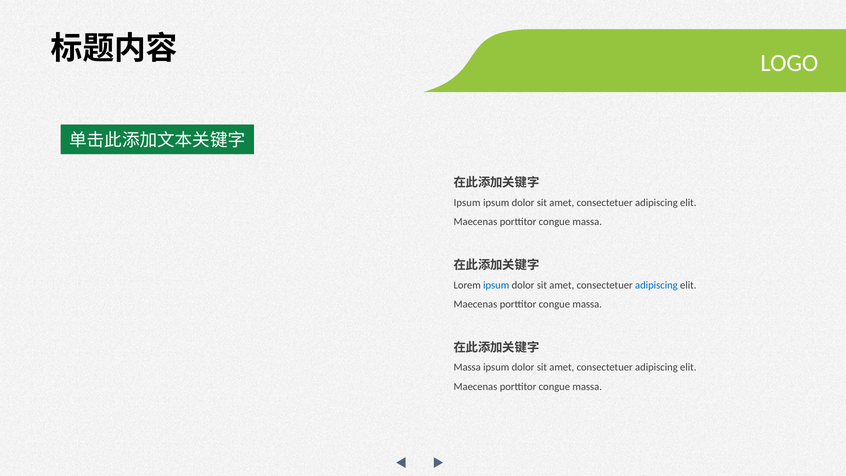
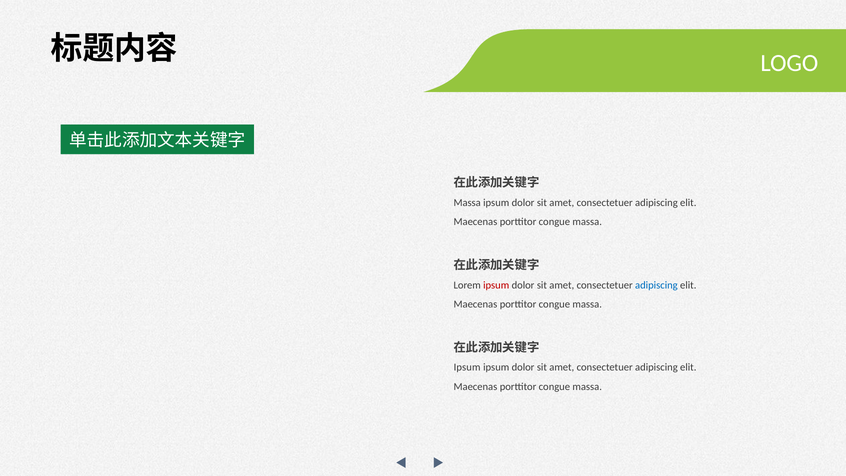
Ipsum: Ipsum -> Massa (467, 203)
ipsum colour: blue -> red (496, 285)
Massa: Massa -> Ipsum (467, 367)
